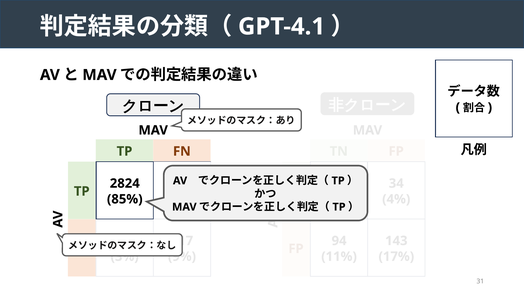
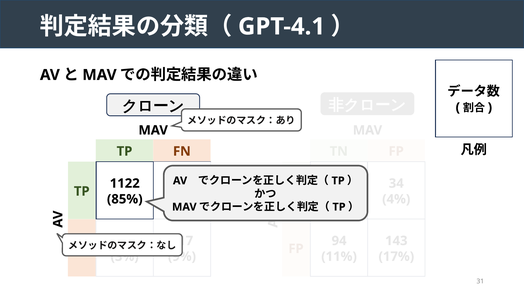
2824: 2824 -> 1122 (125, 183)
